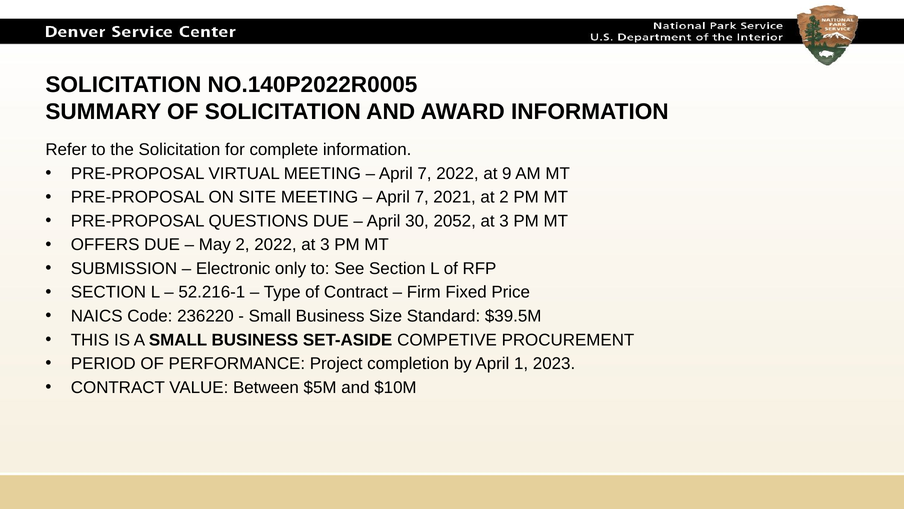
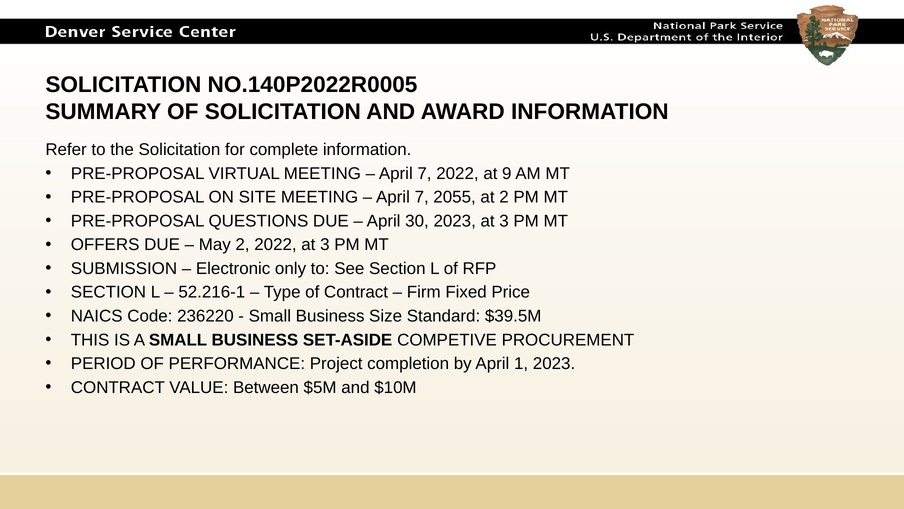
2021: 2021 -> 2055 (455, 197)
30 2052: 2052 -> 2023 (455, 221)
